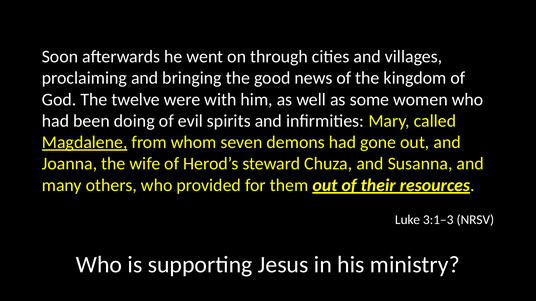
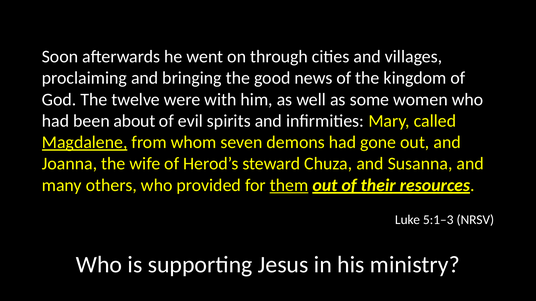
doing: doing -> about (134, 121)
them underline: none -> present (289, 185)
3:1–3: 3:1–3 -> 5:1–3 (438, 220)
